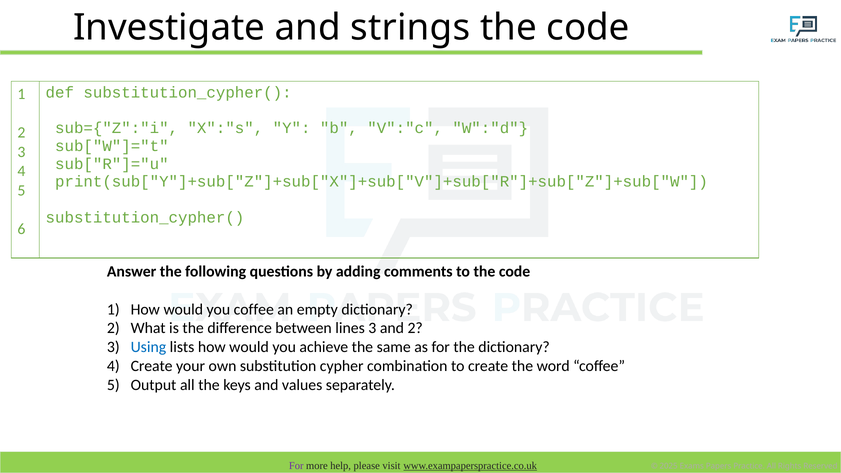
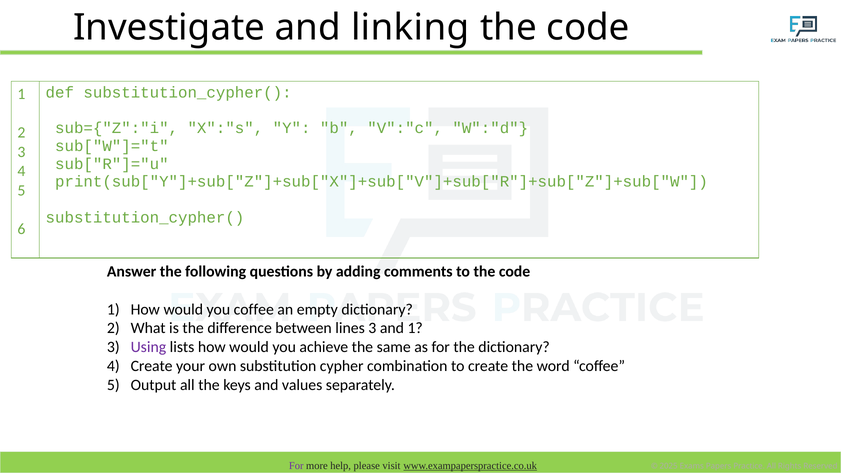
strings: strings -> linking (410, 28)
and 2: 2 -> 1 (415, 328)
Using colour: blue -> purple (148, 347)
